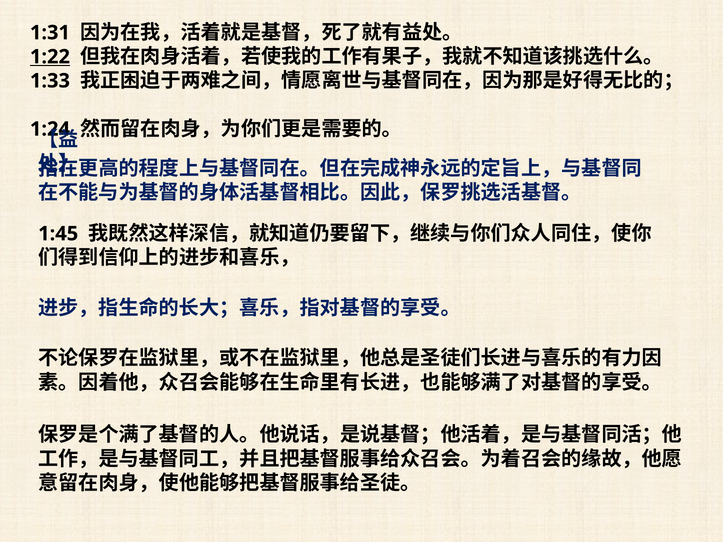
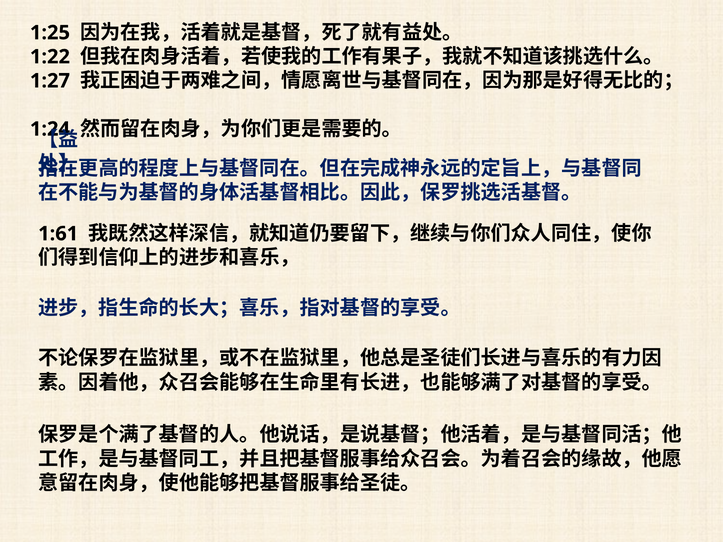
1:31: 1:31 -> 1:25 (50, 33)
1:22 underline: present -> none (50, 57)
1:33: 1:33 -> 1:27 (50, 81)
1:45: 1:45 -> 1:61 (58, 234)
